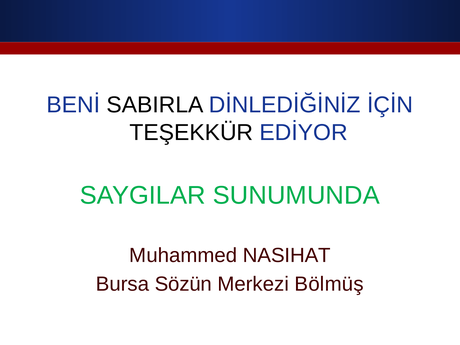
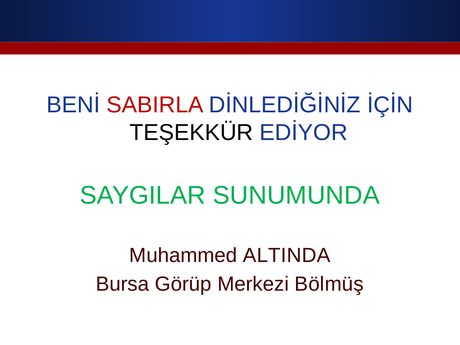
SABIRLA colour: black -> red (155, 105)
NASIHAT: NASIHAT -> ALTINDA (287, 255)
Sözün: Sözün -> Görüp (183, 284)
